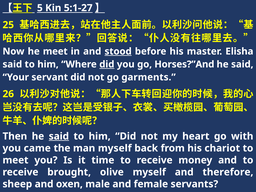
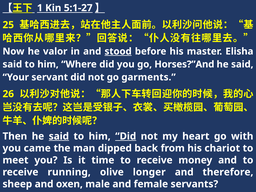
5: 5 -> 1 (40, 8)
he meet: meet -> valor (55, 51)
did underline: present -> none (107, 64)
Did underline: none -> present (126, 136)
man myself: myself -> dipped (115, 148)
brought: brought -> running (69, 172)
olive myself: myself -> longer (149, 172)
